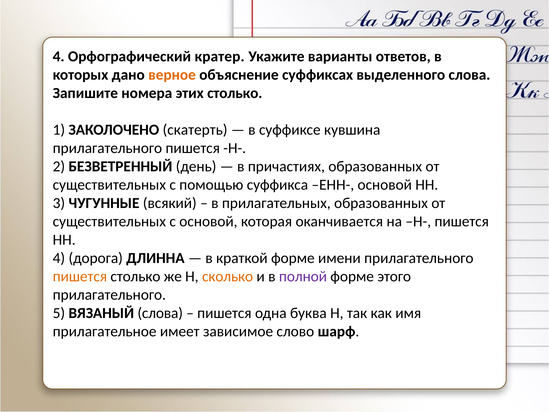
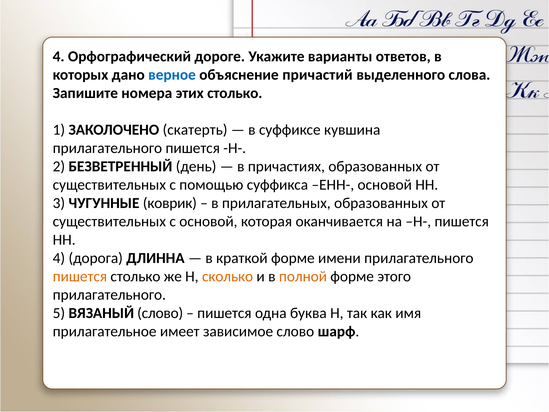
кратер: кратер -> дороге (220, 57)
верное colour: orange -> blue (172, 75)
суффиксах: суффиксах -> причастий (317, 75)
всякий: всякий -> коврик (170, 203)
полной colour: purple -> orange (303, 276)
ВЯЗАНЫЙ слова: слова -> слово (160, 313)
